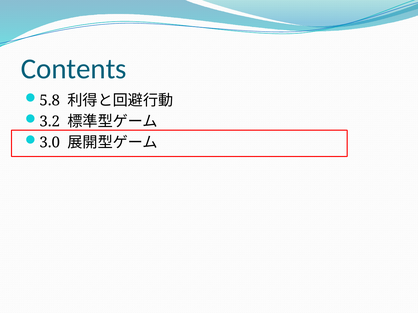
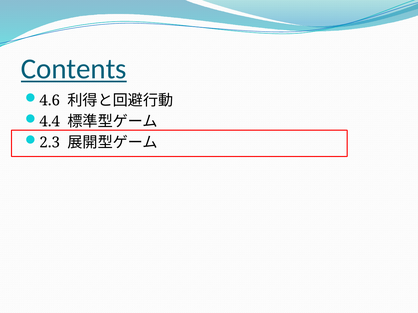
Contents underline: none -> present (74, 69)
5.8: 5.8 -> 4.6 (50, 101)
3.2: 3.2 -> 4.4 (50, 122)
3.0: 3.0 -> 2.3 (50, 143)
